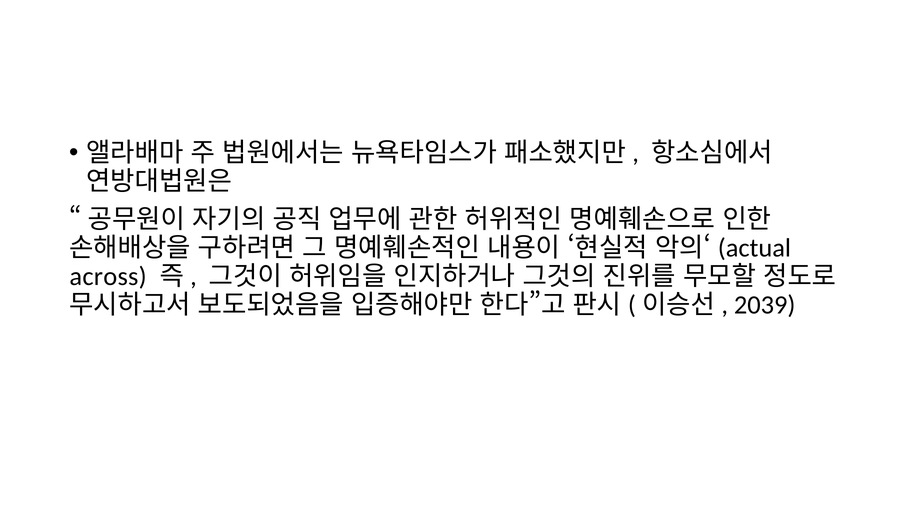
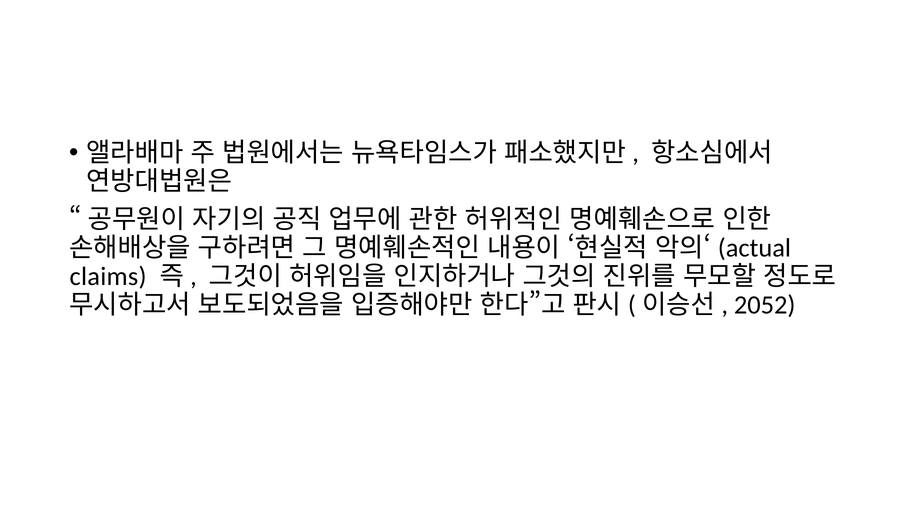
across: across -> claims (108, 277)
2039: 2039 -> 2052 (765, 305)
